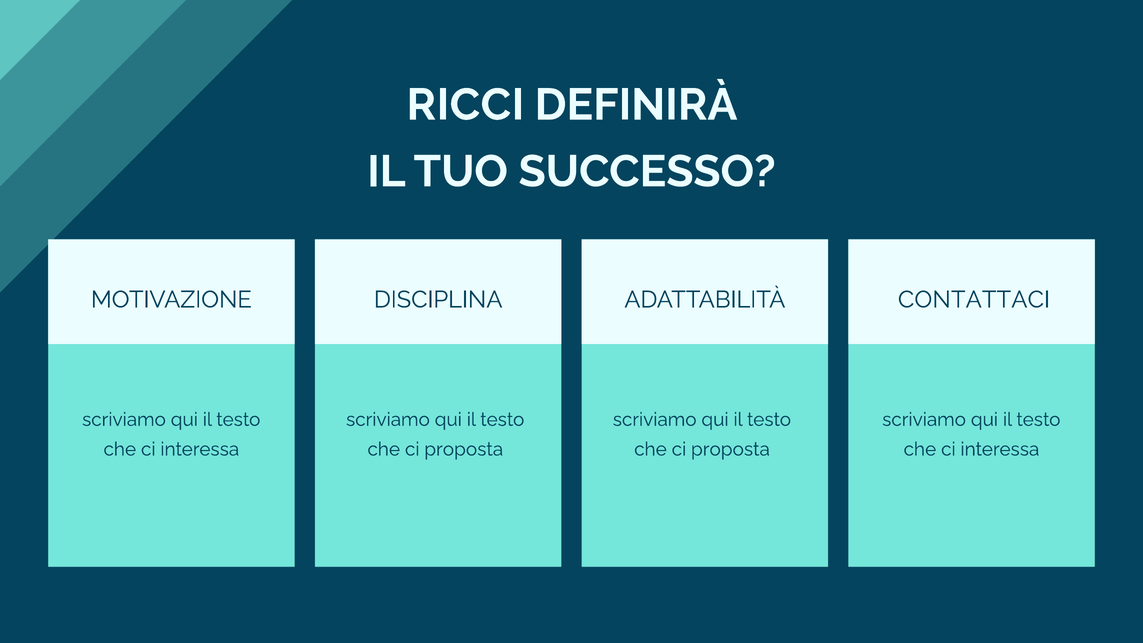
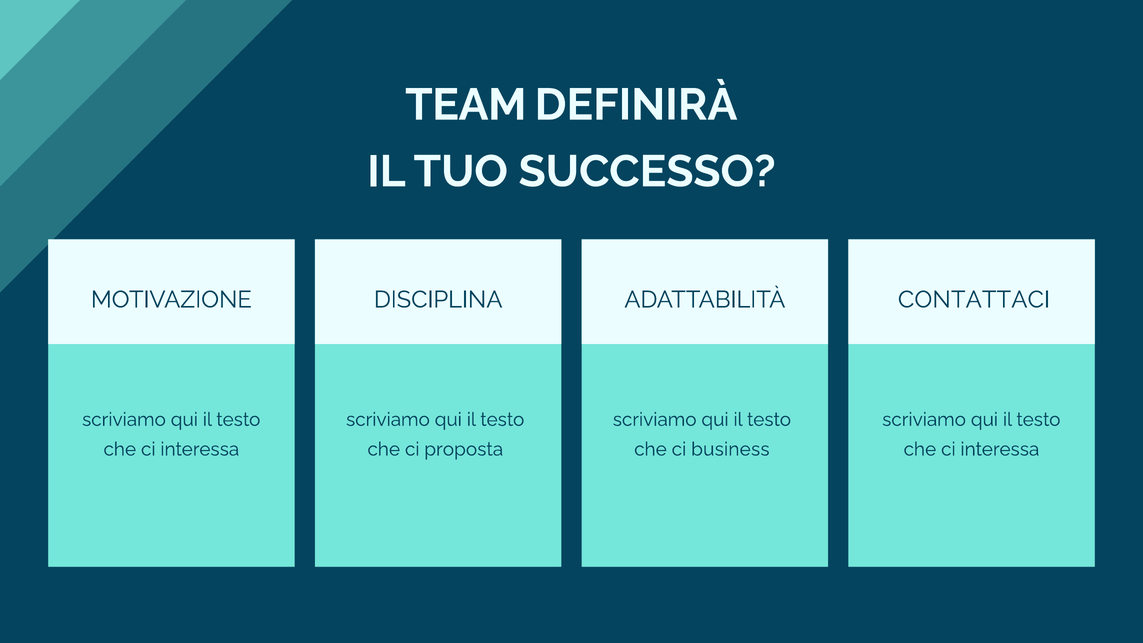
RICCI: RICCI -> TEAM (466, 105)
proposta: proposta -> business (730, 449)
